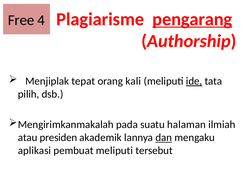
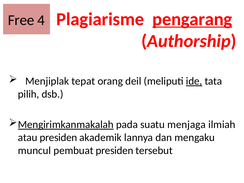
kali: kali -> deil (133, 81)
Mengirimkanmakalah underline: none -> present (66, 125)
halaman: halaman -> menjaga (186, 125)
dan underline: present -> none (164, 138)
aplikasi: aplikasi -> muncul (34, 151)
pembuat meliputi: meliputi -> presiden (115, 151)
